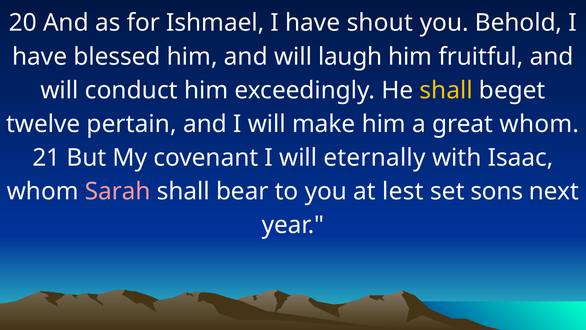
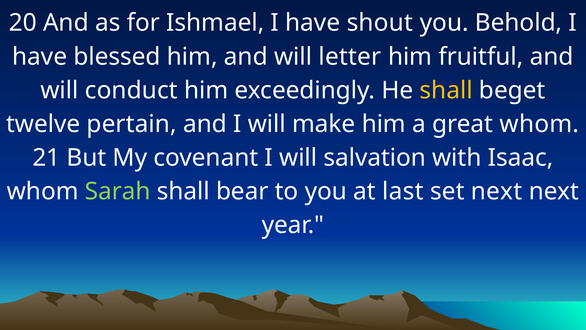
laugh: laugh -> letter (350, 57)
eternally: eternally -> salvation (375, 158)
Sarah colour: pink -> light green (118, 191)
lest: lest -> last (403, 191)
set sons: sons -> next (497, 191)
